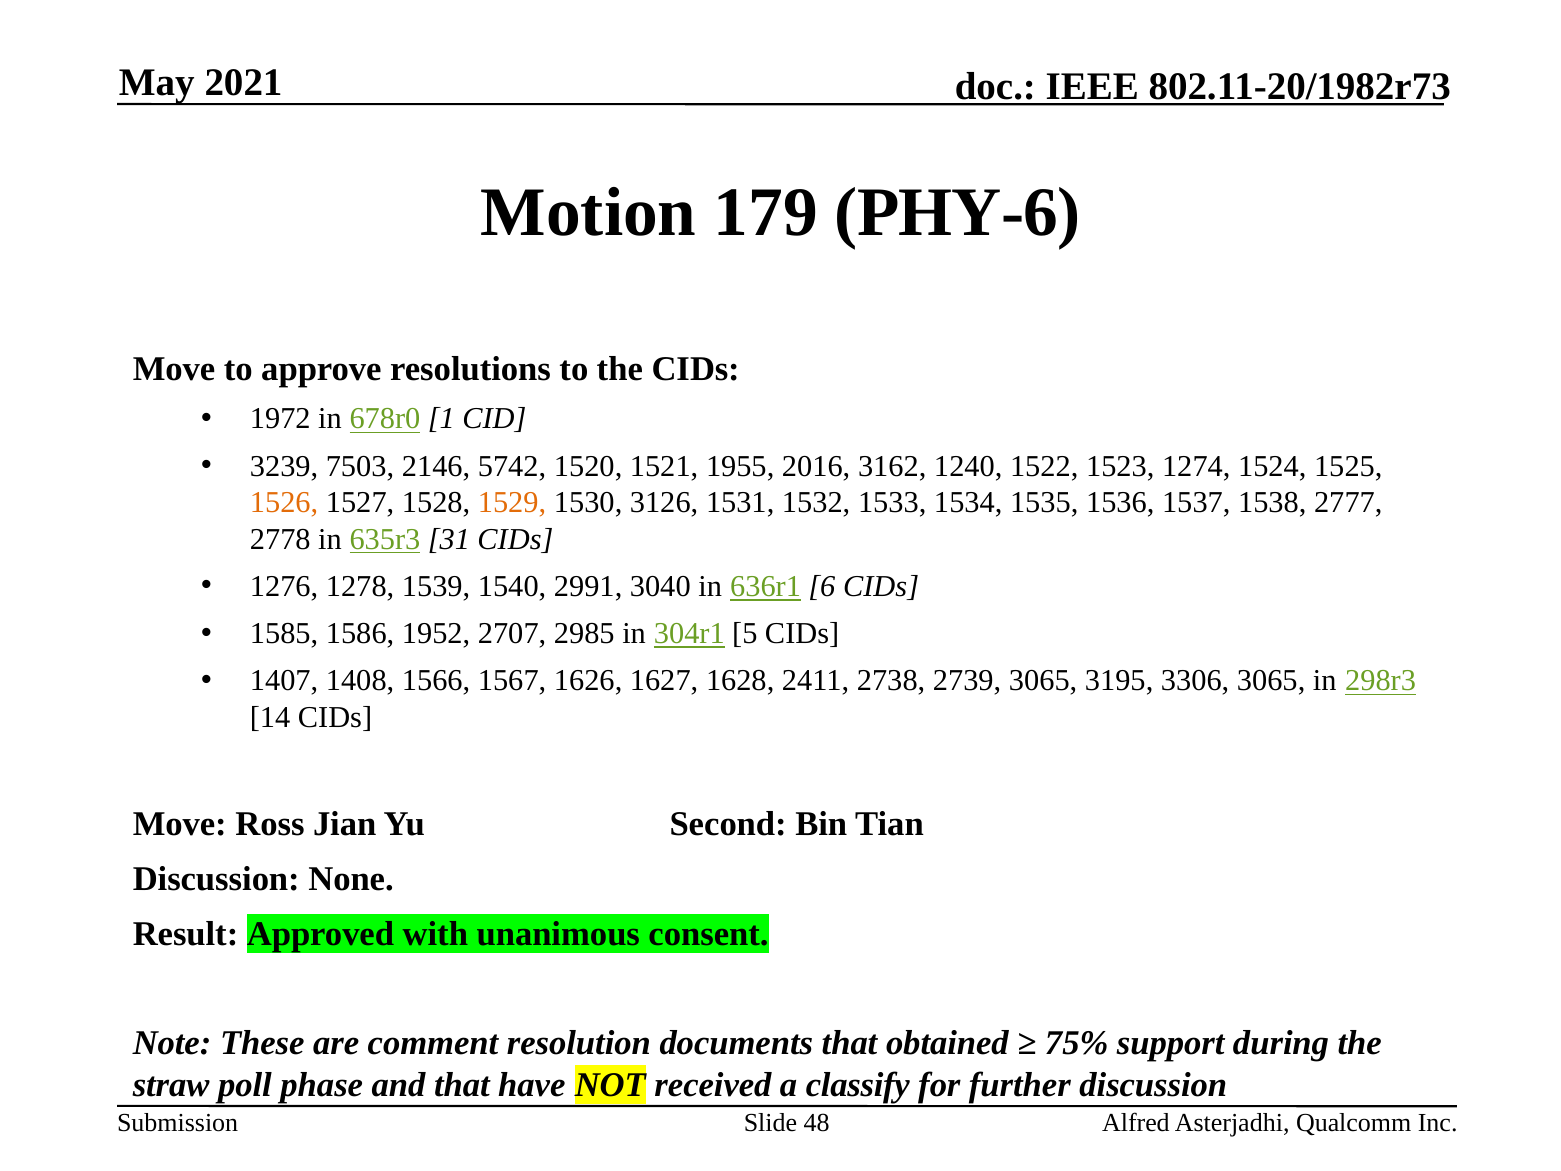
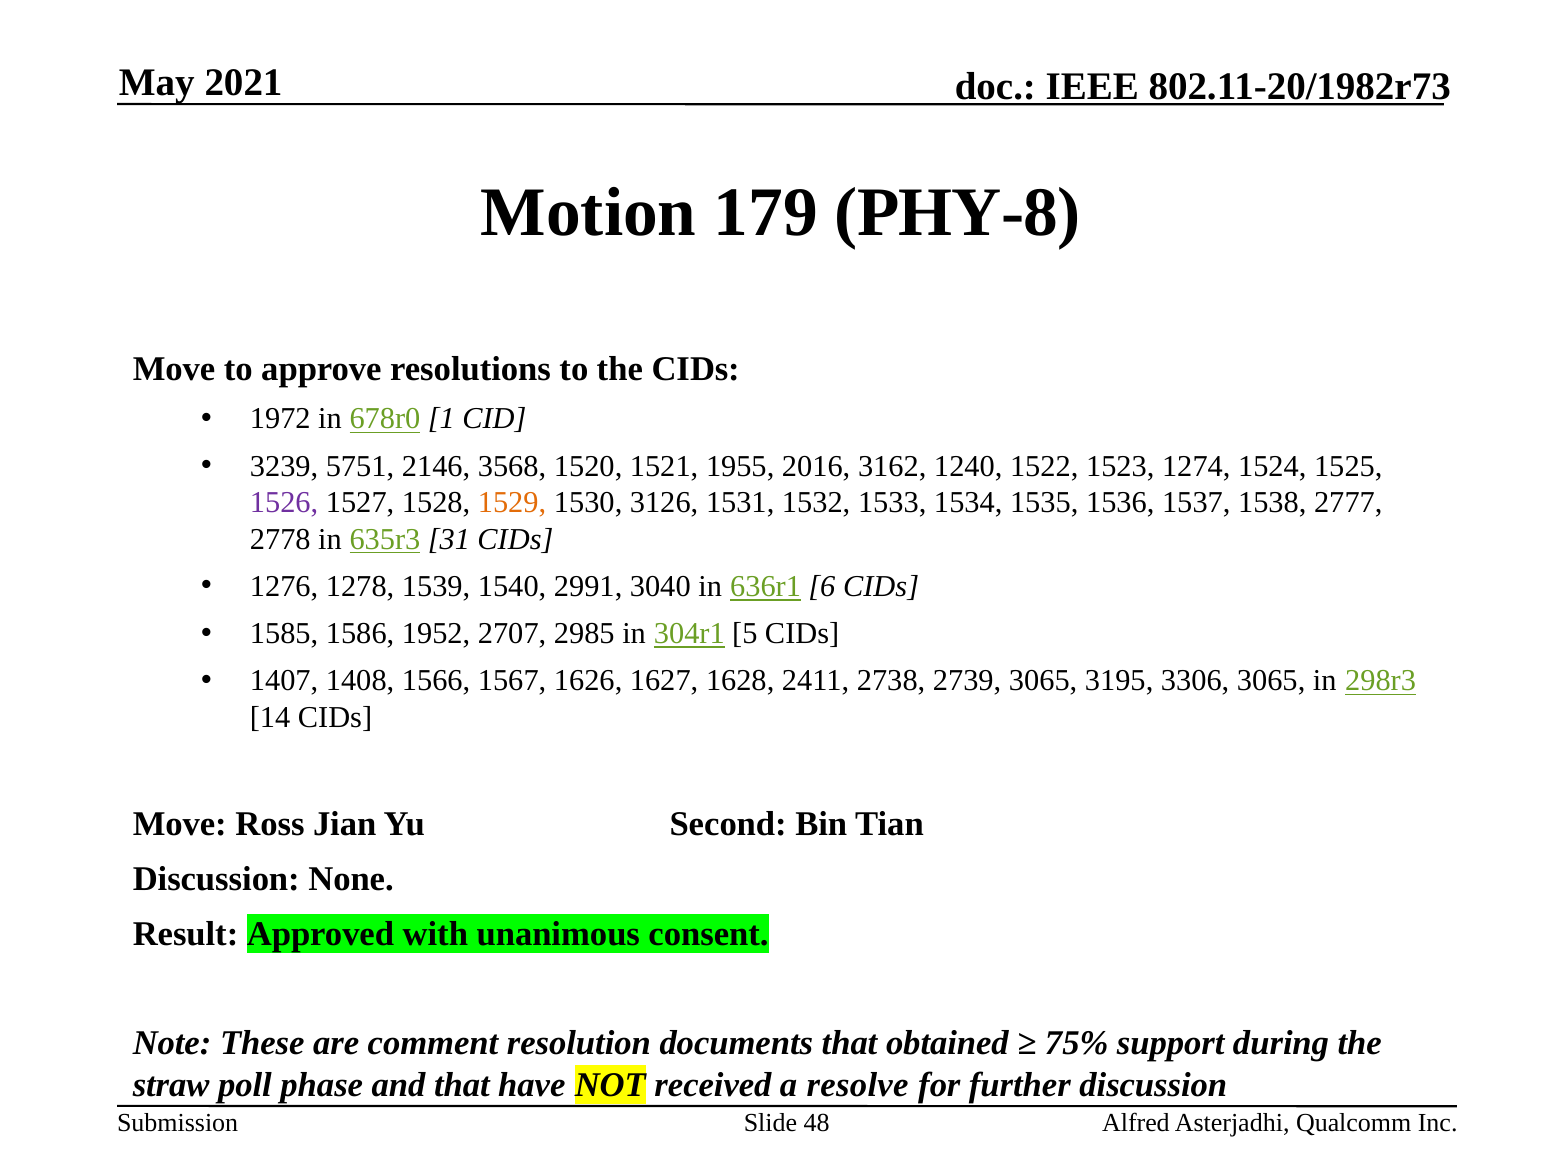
PHY-6: PHY-6 -> PHY-8 (958, 213)
7503: 7503 -> 5751 (360, 466)
5742: 5742 -> 3568 (512, 466)
1526 colour: orange -> purple (284, 503)
classify: classify -> resolve (858, 1084)
